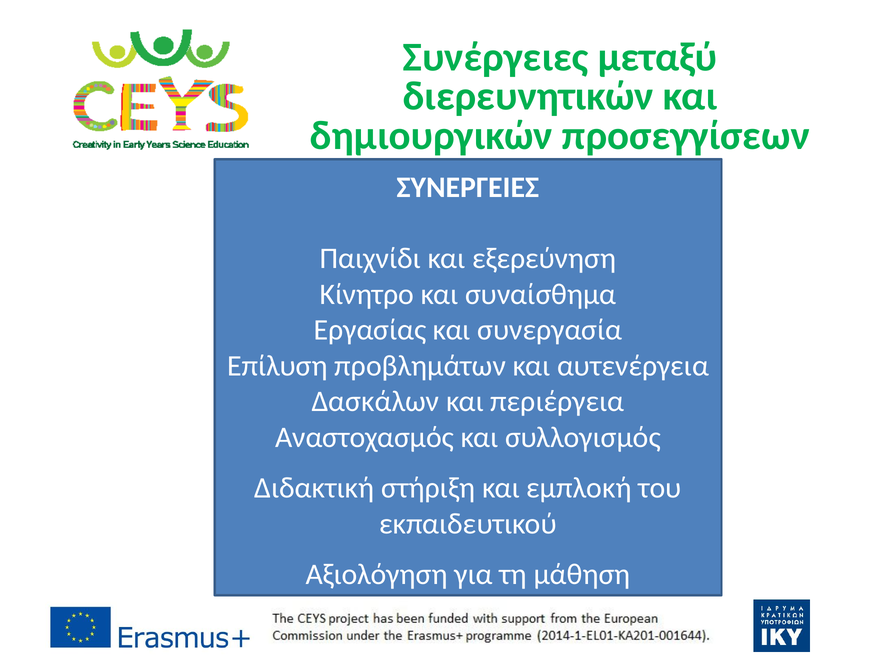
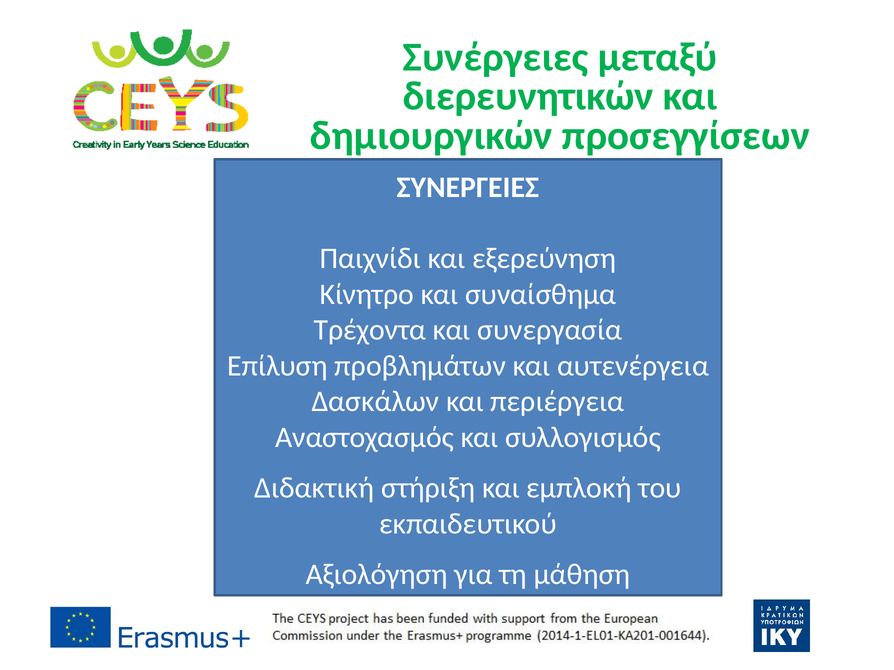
Εργασίας: Εργασίας -> Τρέχοντα (370, 330)
